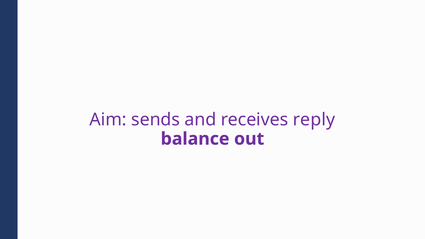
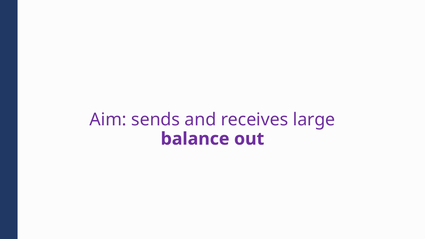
reply: reply -> large (314, 120)
